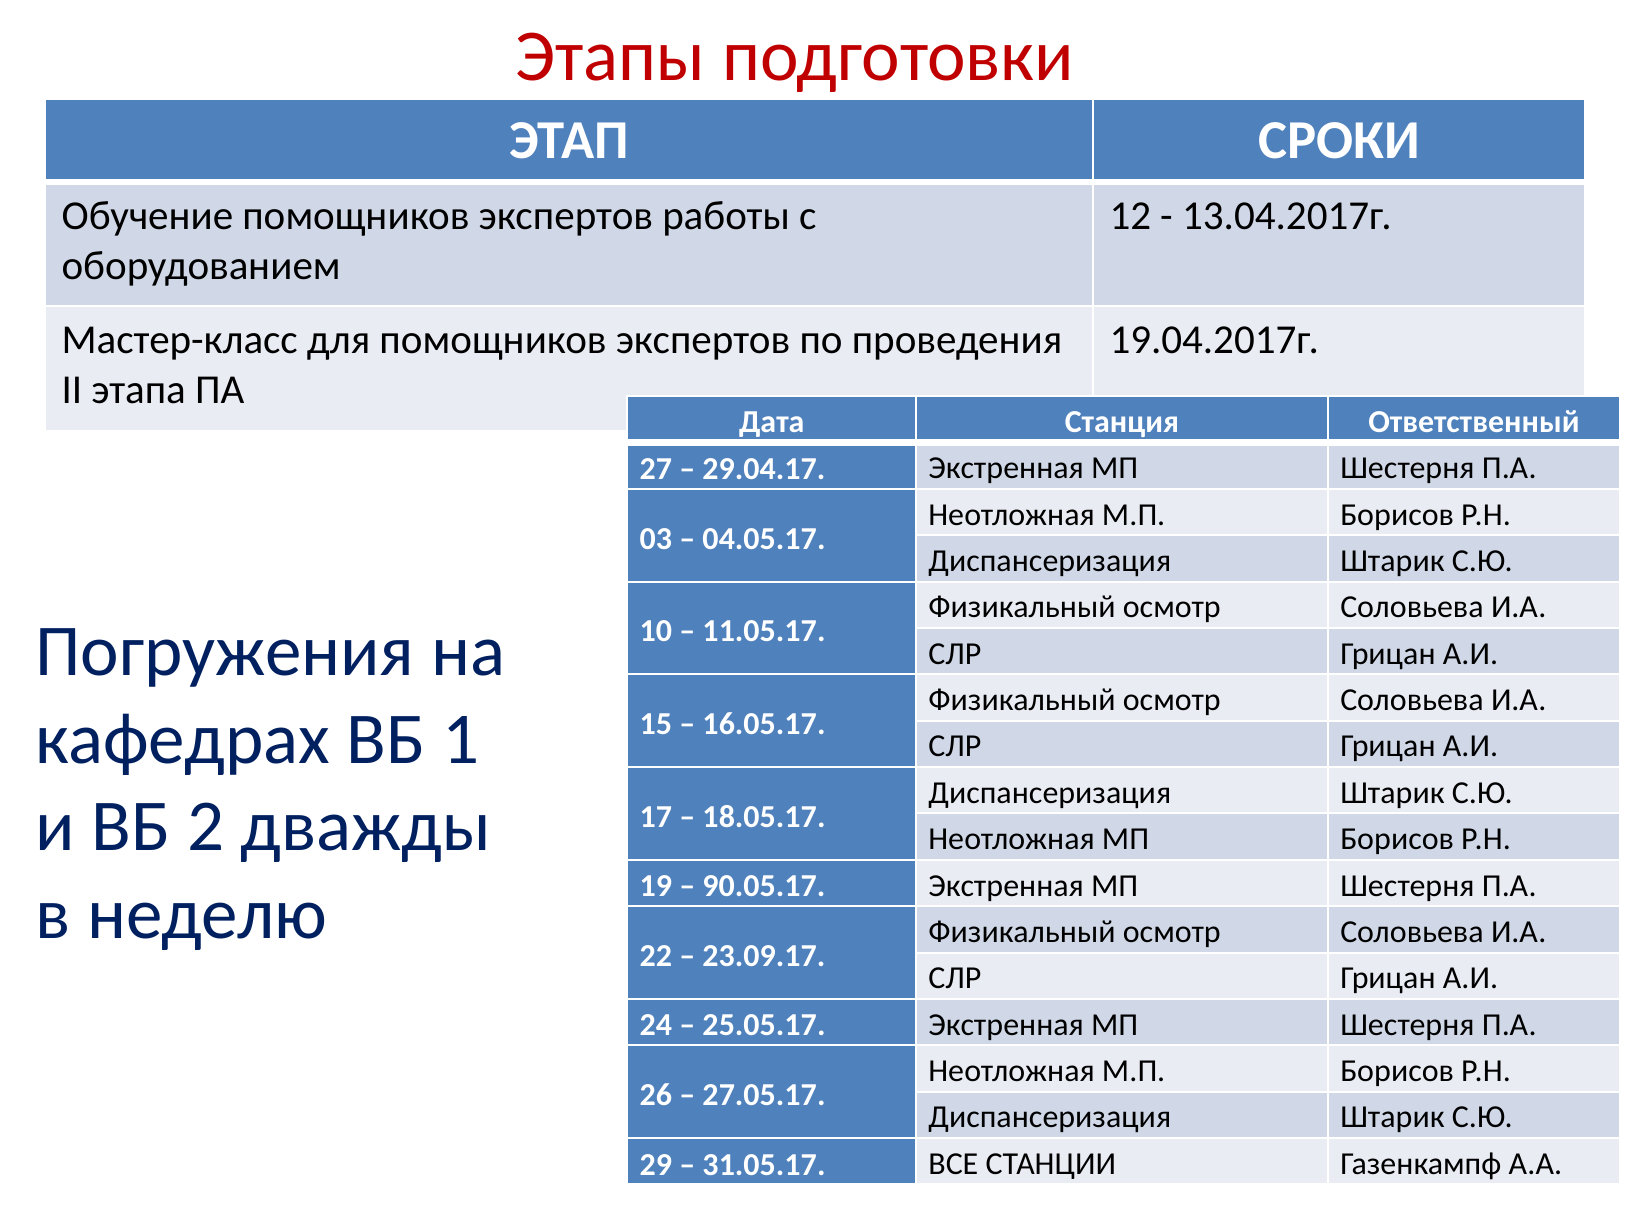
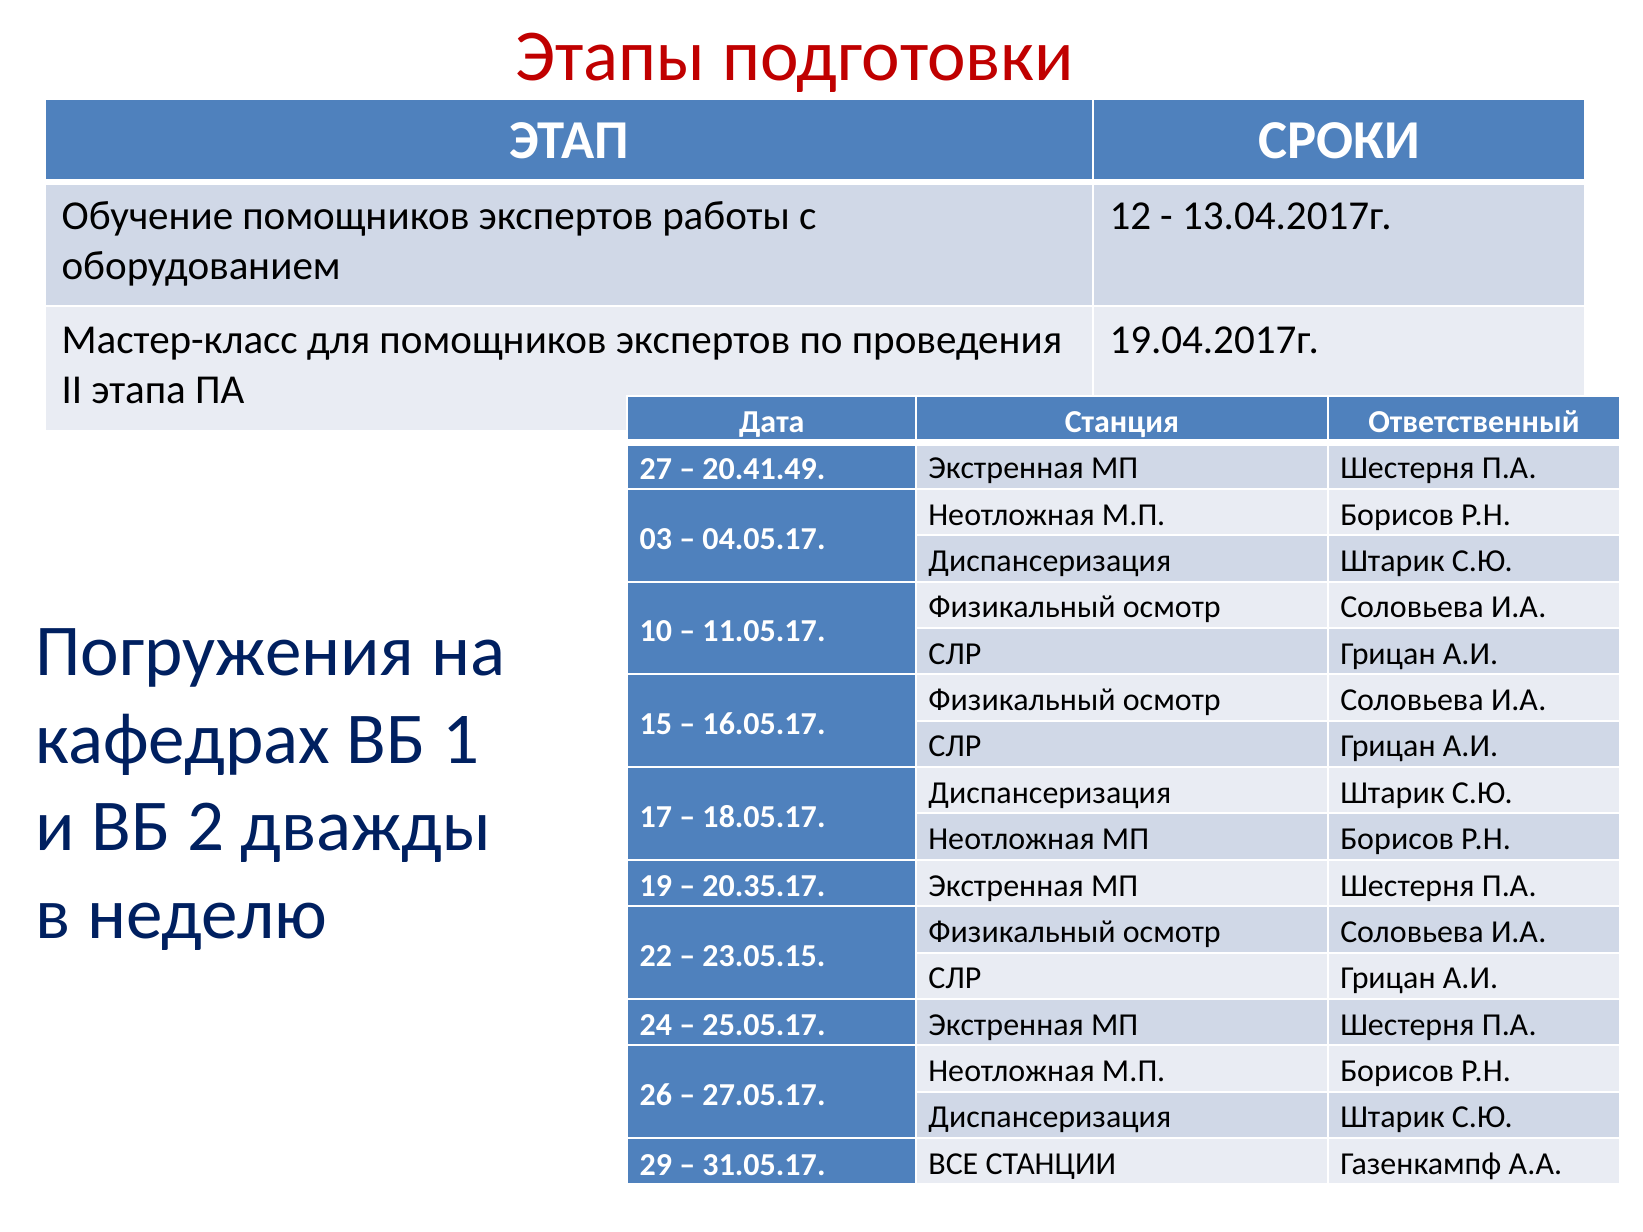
29.04.17: 29.04.17 -> 20.41.49 (764, 469)
90.05.17: 90.05.17 -> 20.35.17 (764, 887)
23.09.17: 23.09.17 -> 23.05.15 (764, 956)
